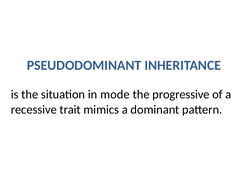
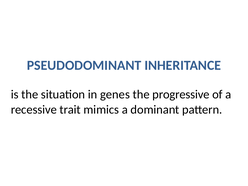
mode: mode -> genes (115, 94)
